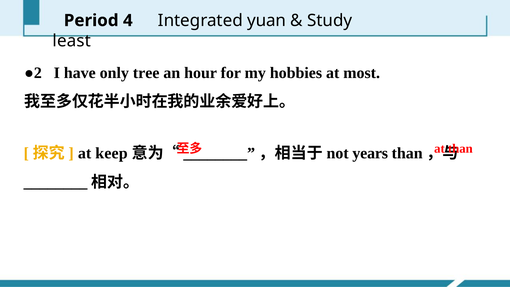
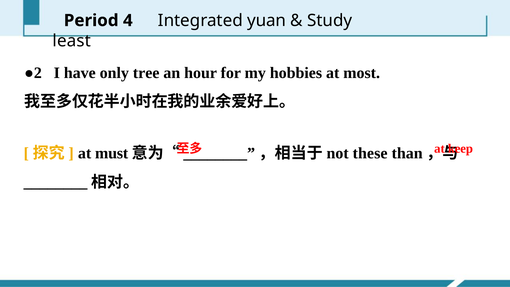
than: than -> keep (460, 149)
keep: keep -> must (112, 153)
years: years -> these (370, 153)
